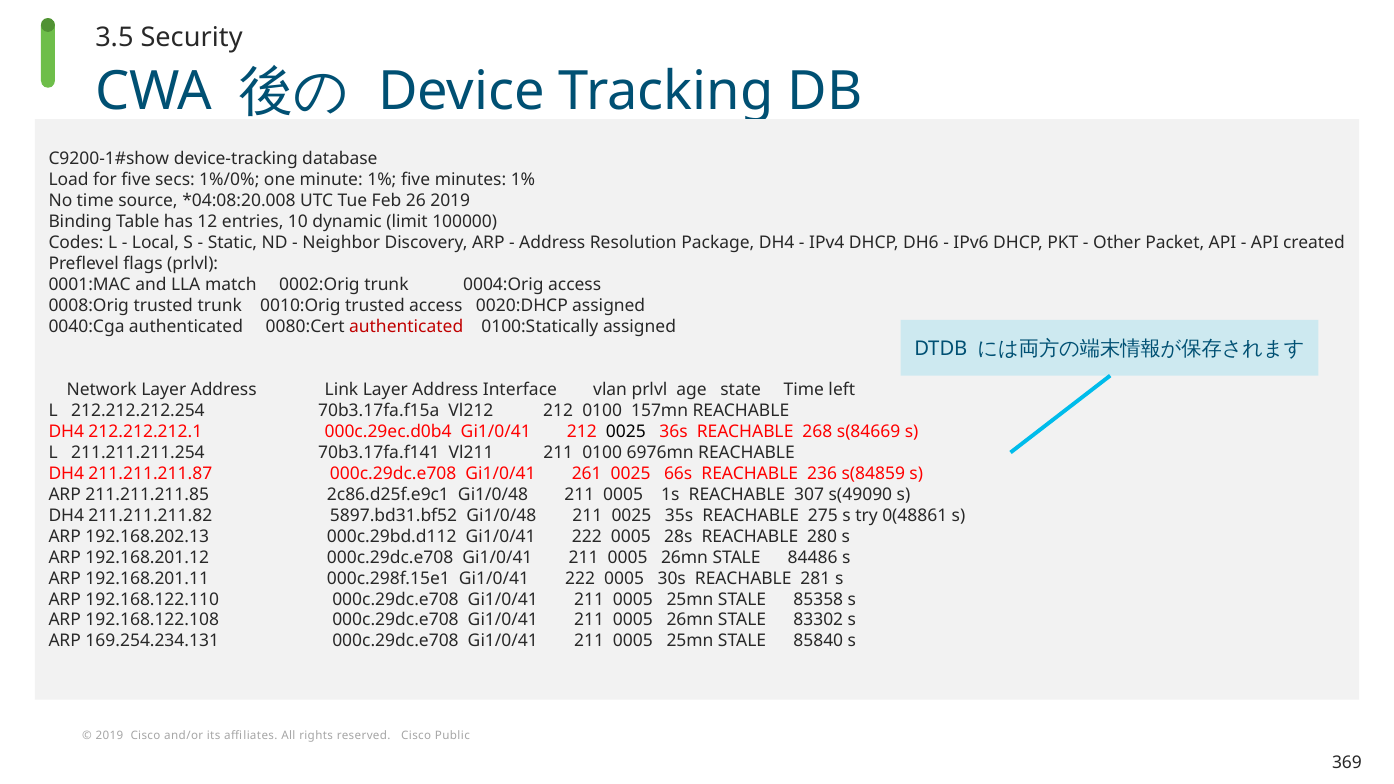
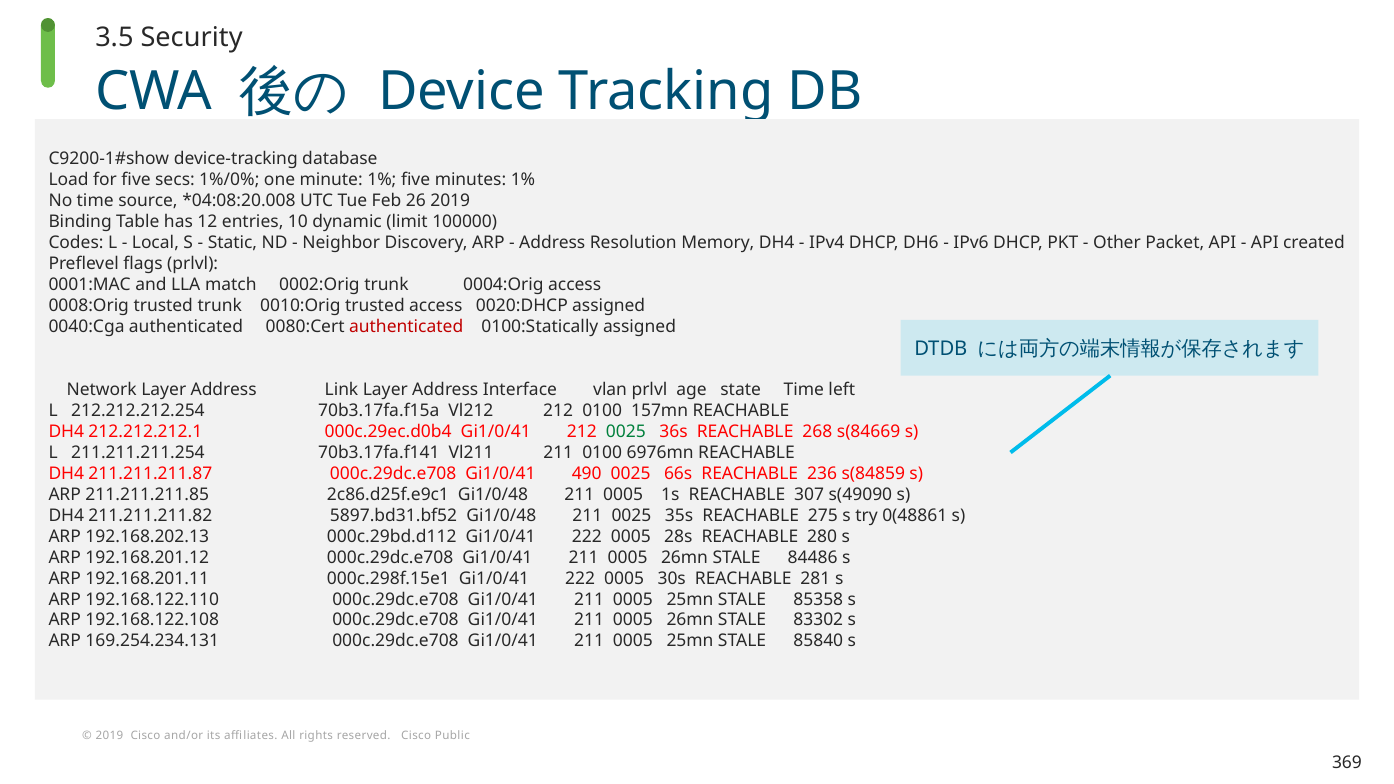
Package: Package -> Memory (718, 243)
0025 colour: black -> green (626, 432)
261: 261 -> 490 (587, 474)
